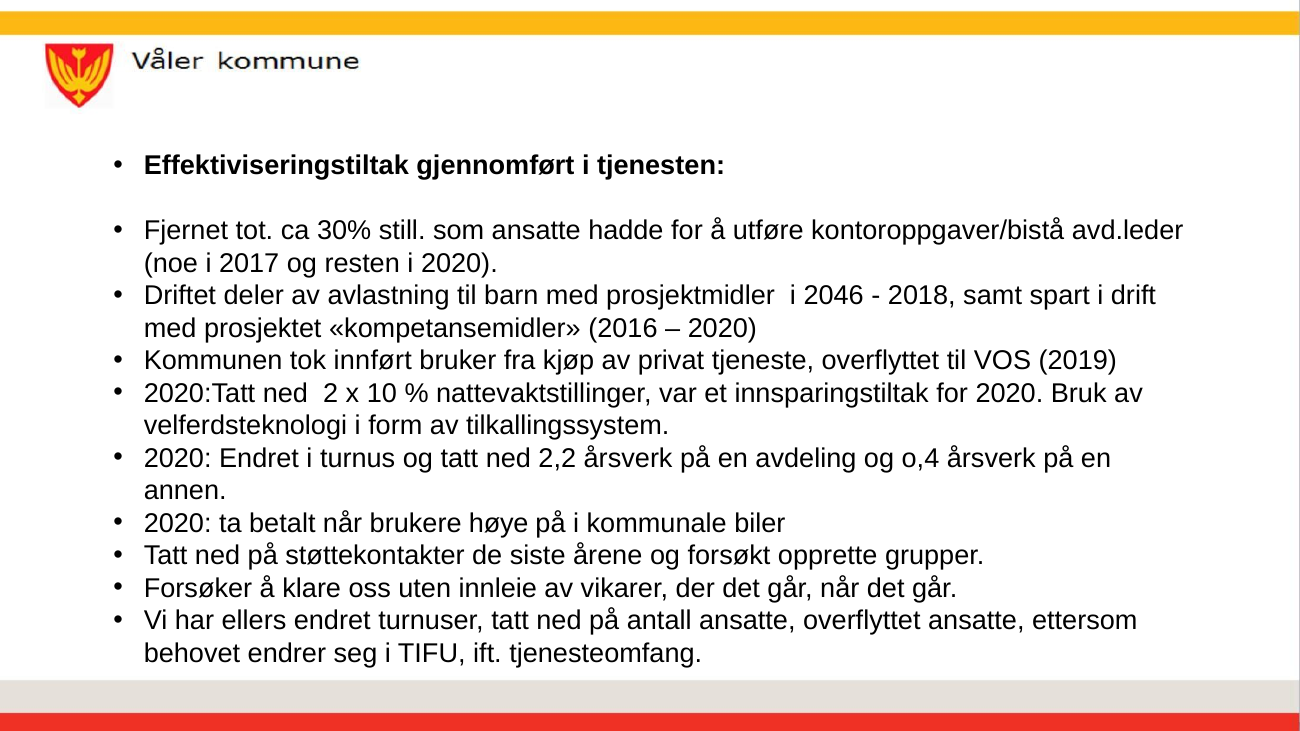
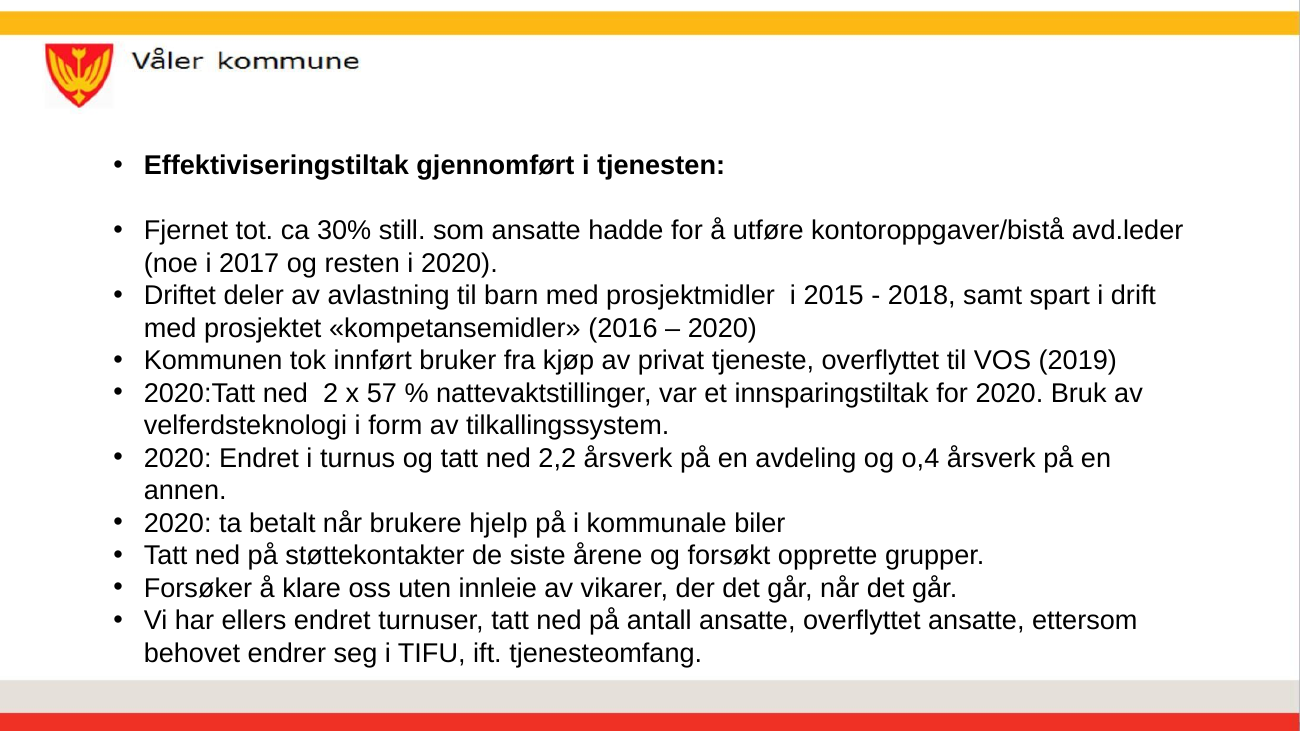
2046: 2046 -> 2015 (834, 296)
10: 10 -> 57 (382, 394)
høye: høye -> hjelp (498, 524)
